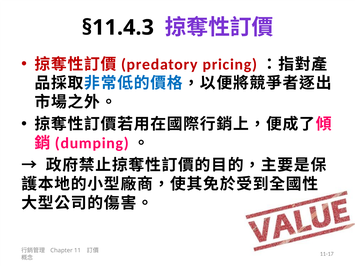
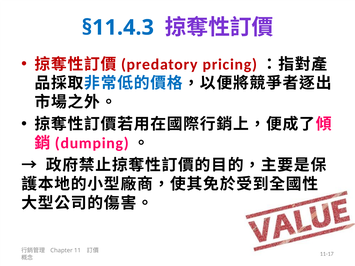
§11.4.3 colour: black -> blue (118, 28)
